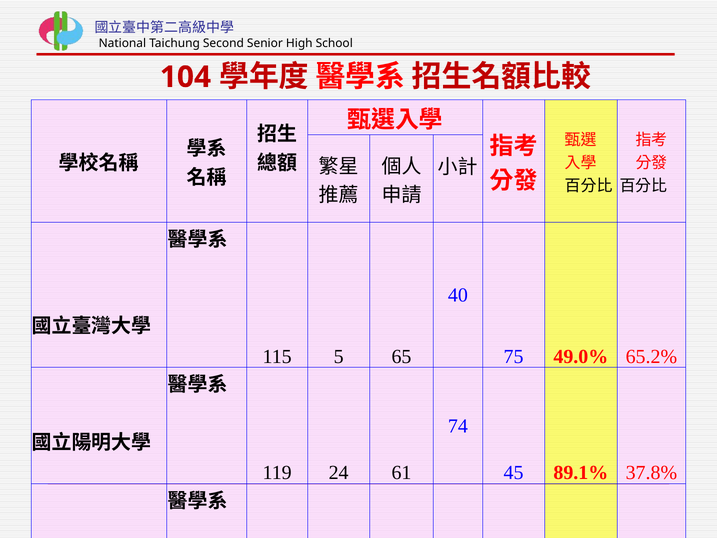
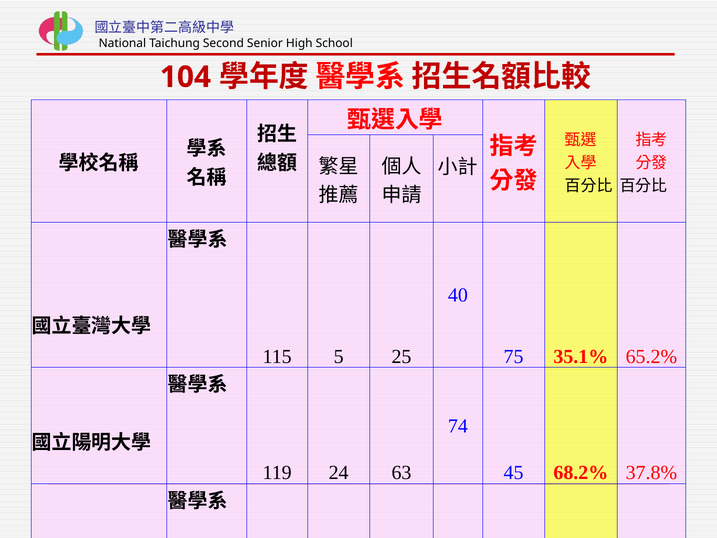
5 65: 65 -> 25 (401, 356)
49.0%: 49.0% -> 35.1% (581, 356)
61: 61 -> 63 (401, 473)
89.1%: 89.1% -> 68.2% (581, 473)
